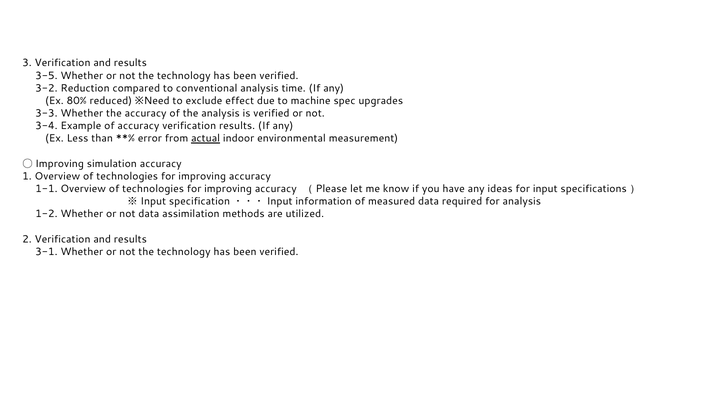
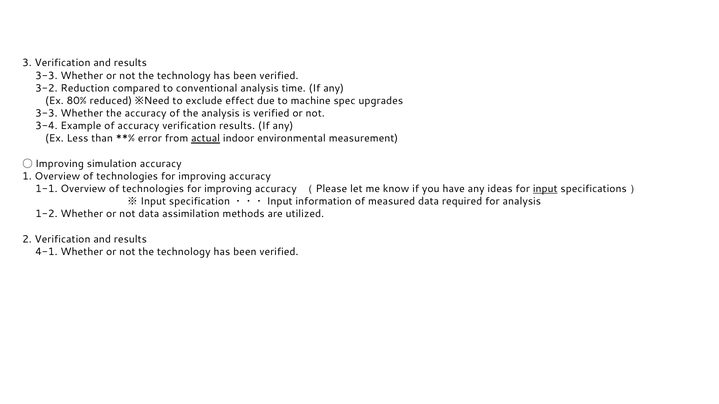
3-5: 3-5 -> 3-3 (46, 76)
input underline: none -> present (545, 189)
3-1: 3-1 -> 4-1 (46, 252)
